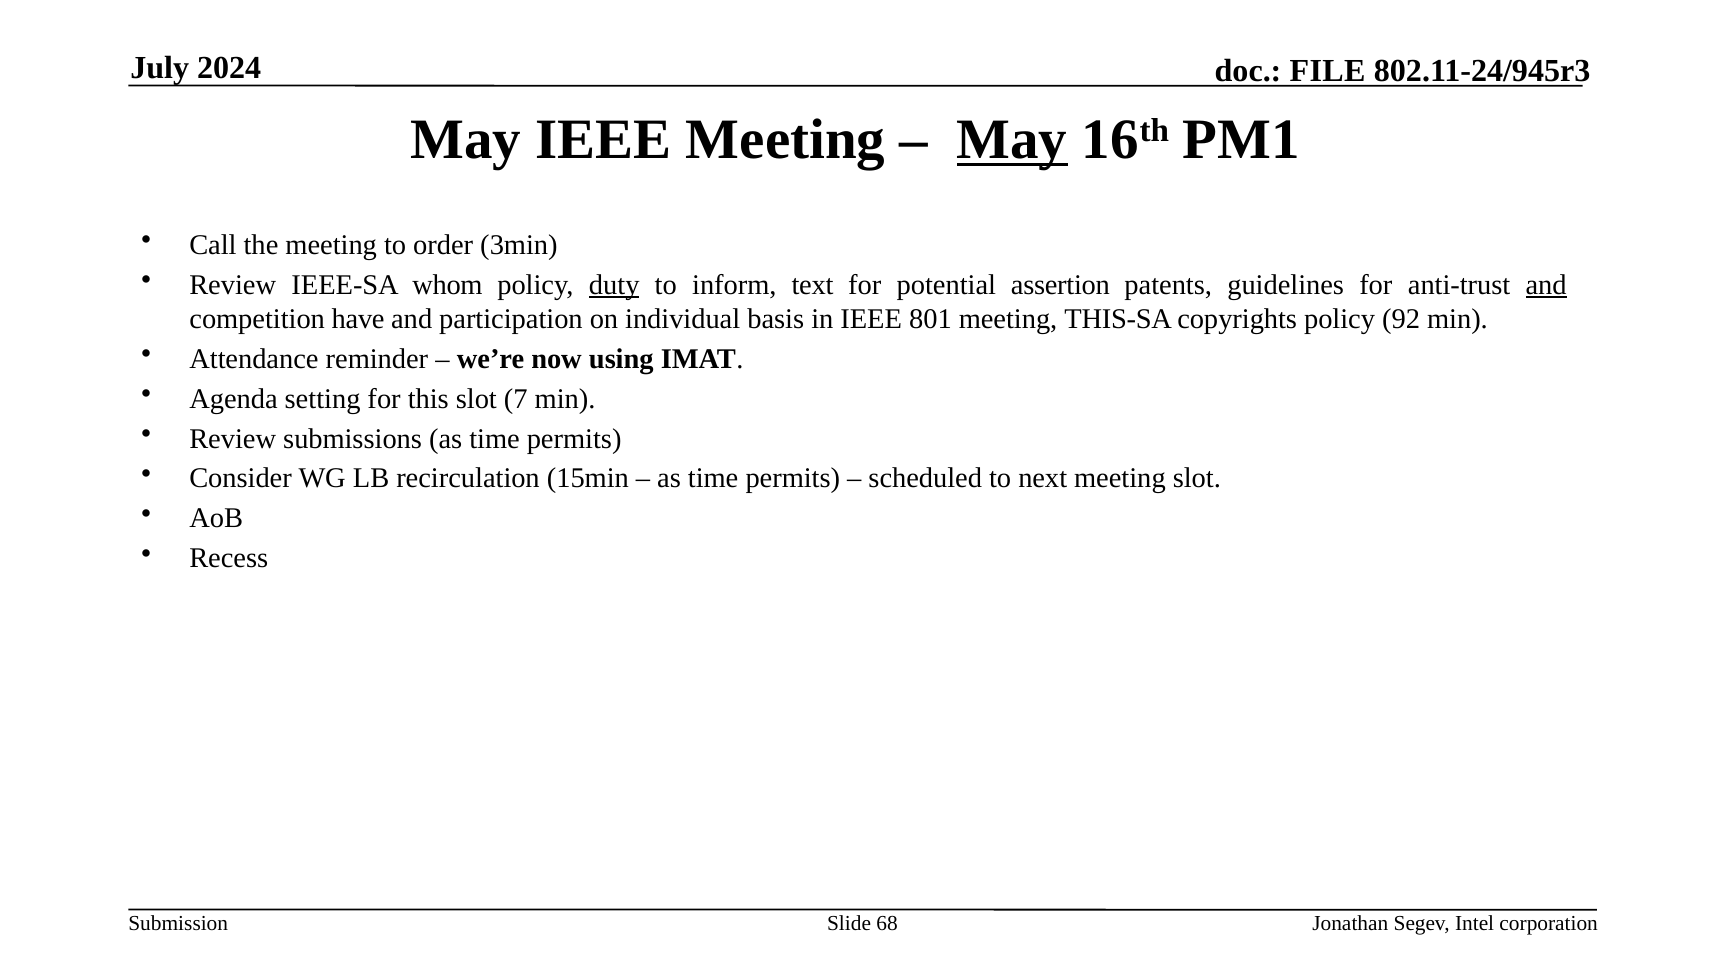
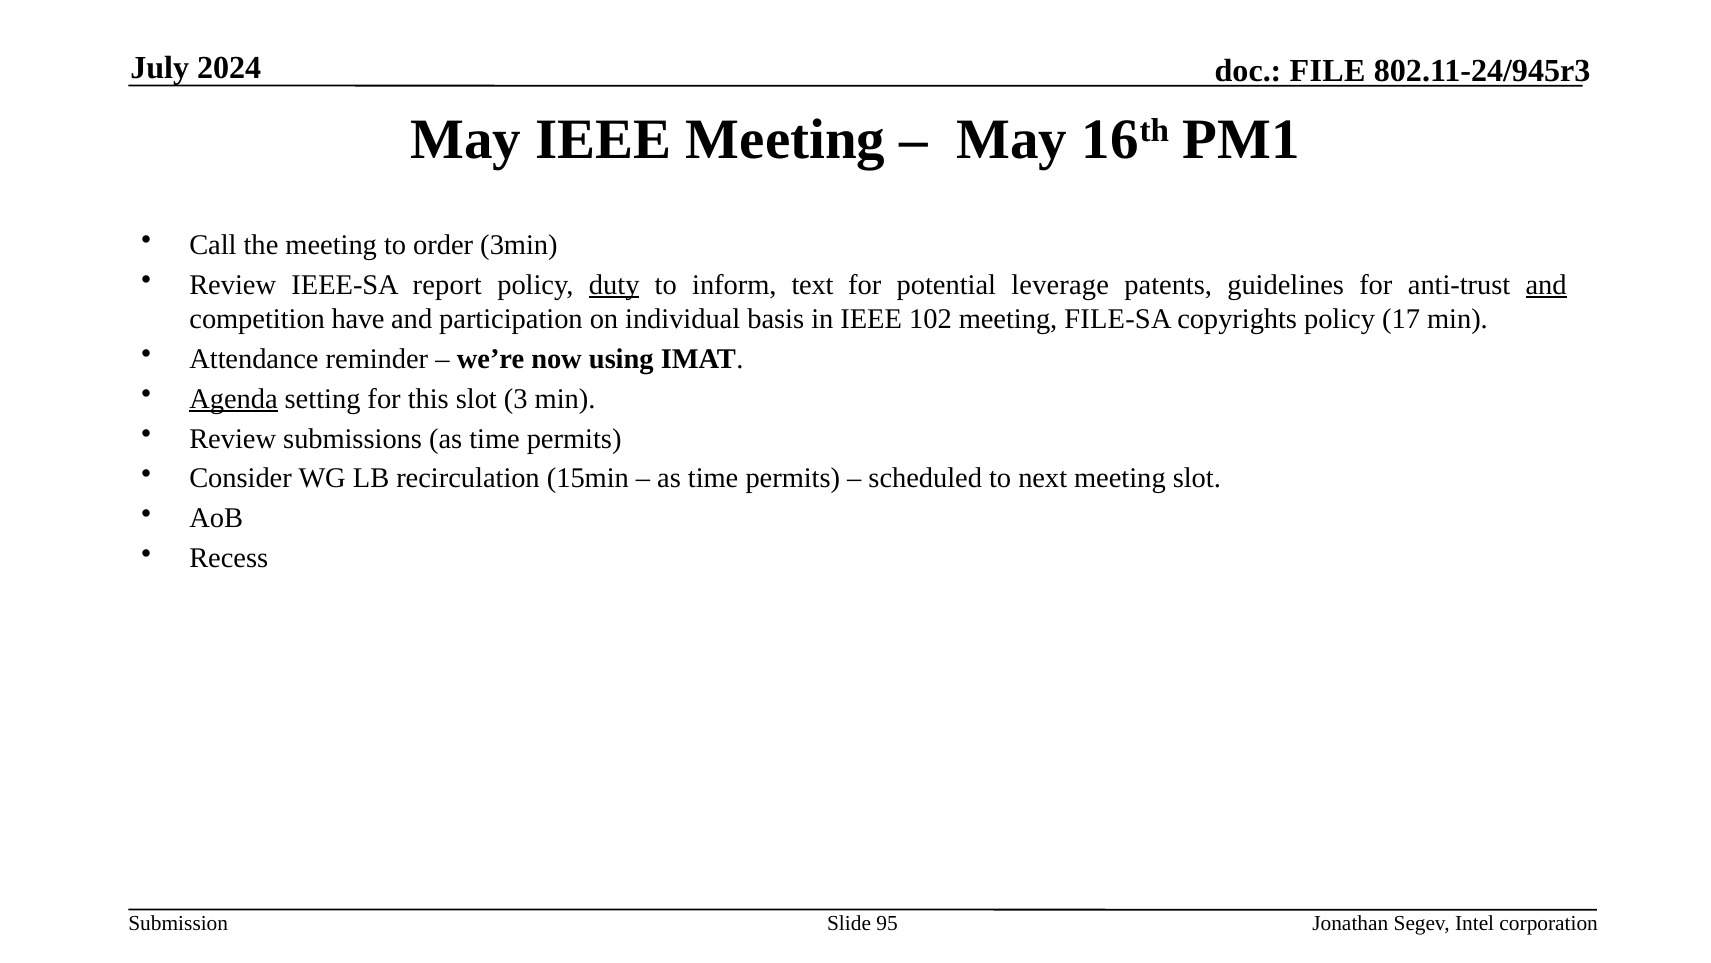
May underline: present -> none (1012, 140)
whom: whom -> report (447, 284)
assertion: assertion -> leverage (1060, 284)
801: 801 -> 102 (930, 319)
THIS-SA: THIS-SA -> FILE-SA (1118, 319)
92: 92 -> 17 (1401, 319)
Agenda underline: none -> present (234, 398)
7: 7 -> 3 (516, 398)
68: 68 -> 95 (887, 923)
